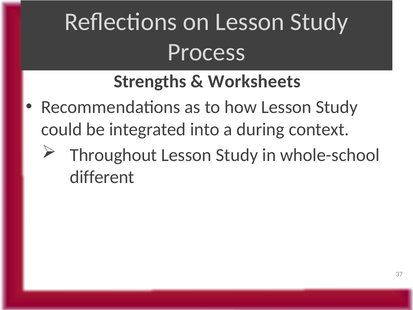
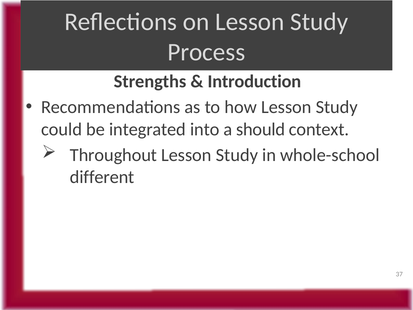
Worksheets: Worksheets -> Introduction (254, 81)
during: during -> should (261, 129)
